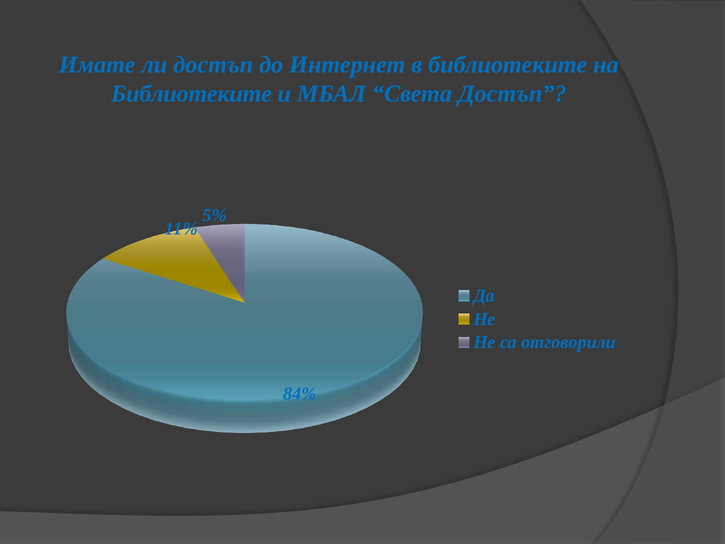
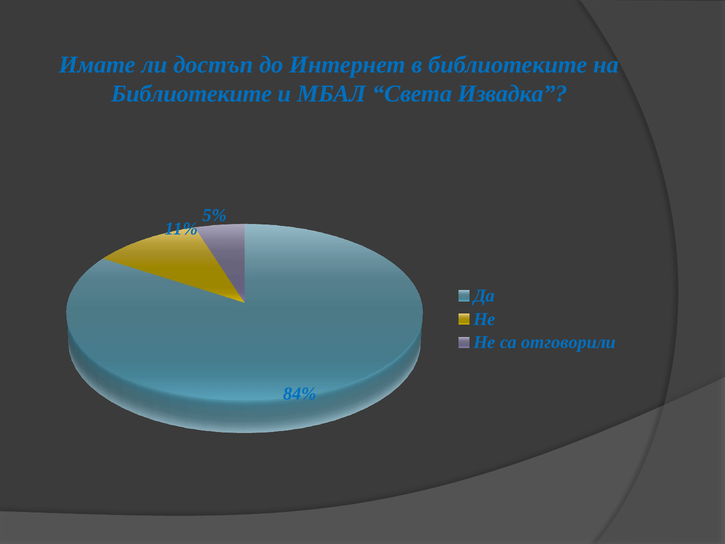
Света Достъп: Достъп -> Извадка (512, 94)
